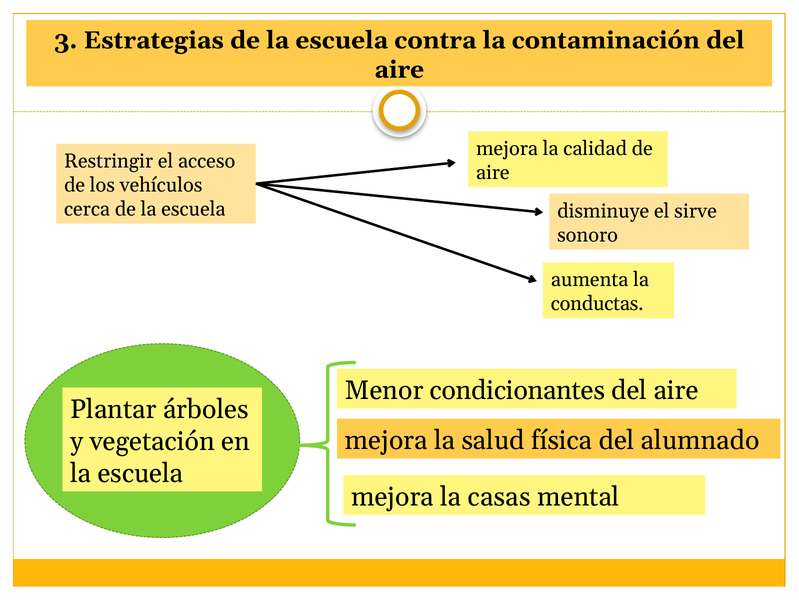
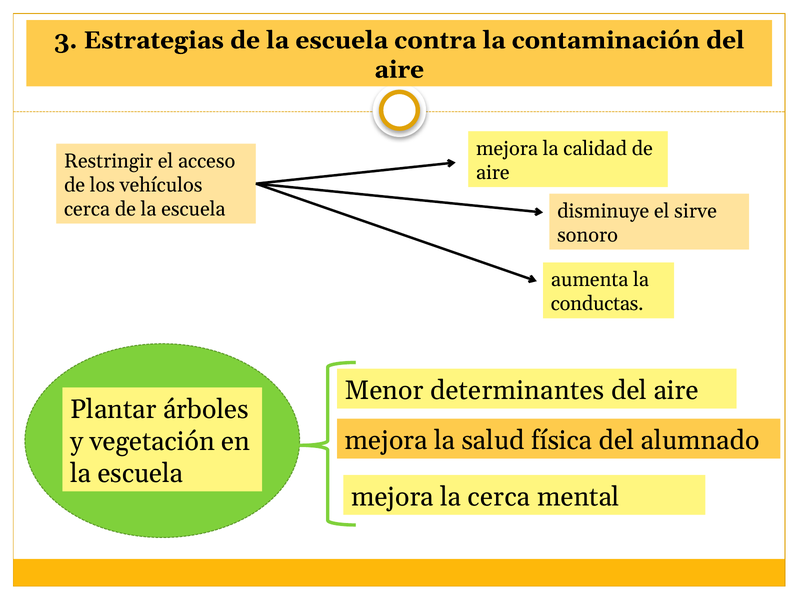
condicionantes: condicionantes -> determinantes (517, 390)
la casas: casas -> cerca (499, 496)
